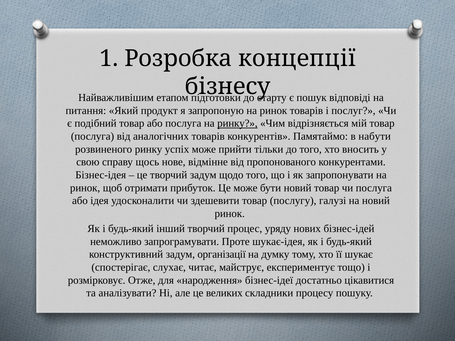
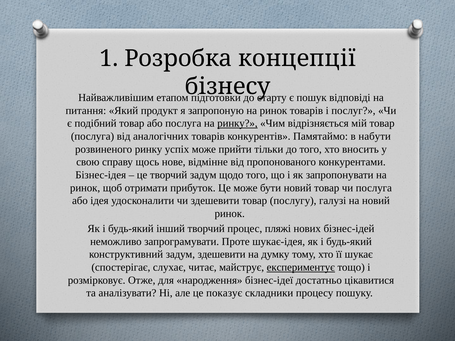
уряду: уряду -> пляжі (278, 229)
задум організації: організації -> здешевити (222, 255)
експериментує underline: none -> present (301, 268)
великих: великих -> показує (224, 293)
